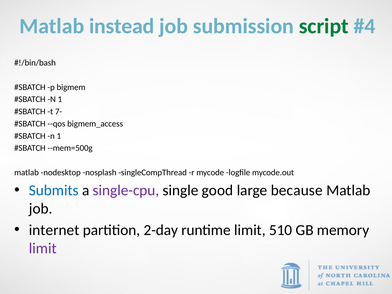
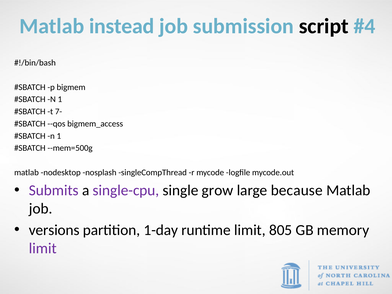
script colour: green -> black (324, 26)
Submits colour: blue -> purple (54, 190)
good: good -> grow (218, 190)
internet: internet -> versions (54, 230)
2-day: 2-day -> 1-day (161, 230)
510: 510 -> 805 (281, 230)
